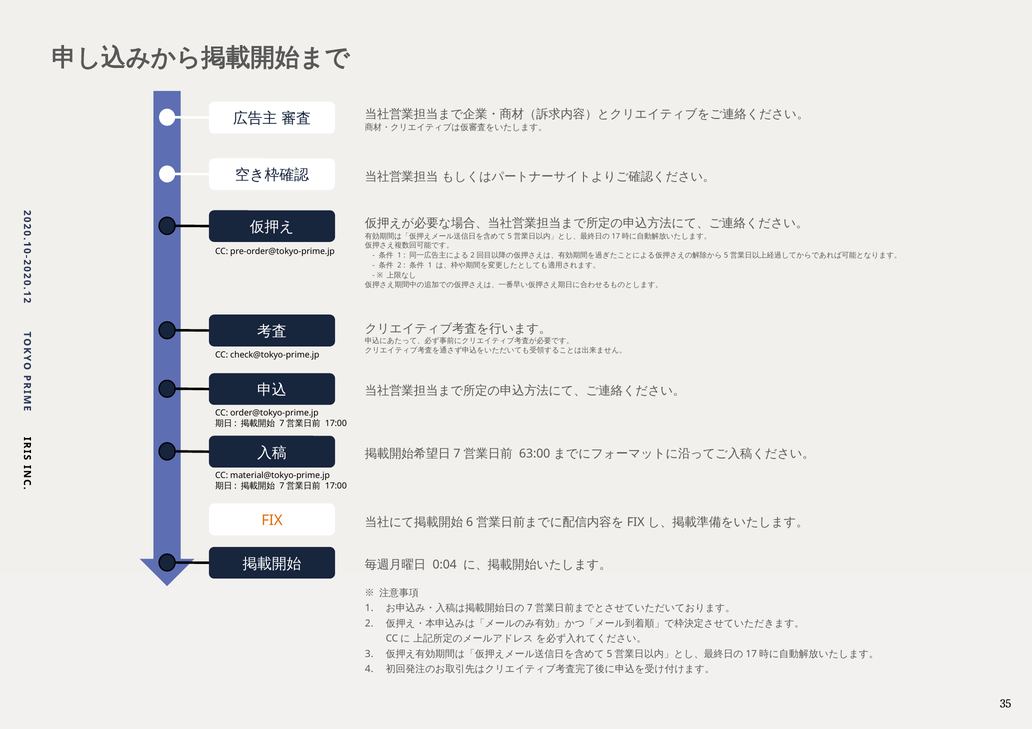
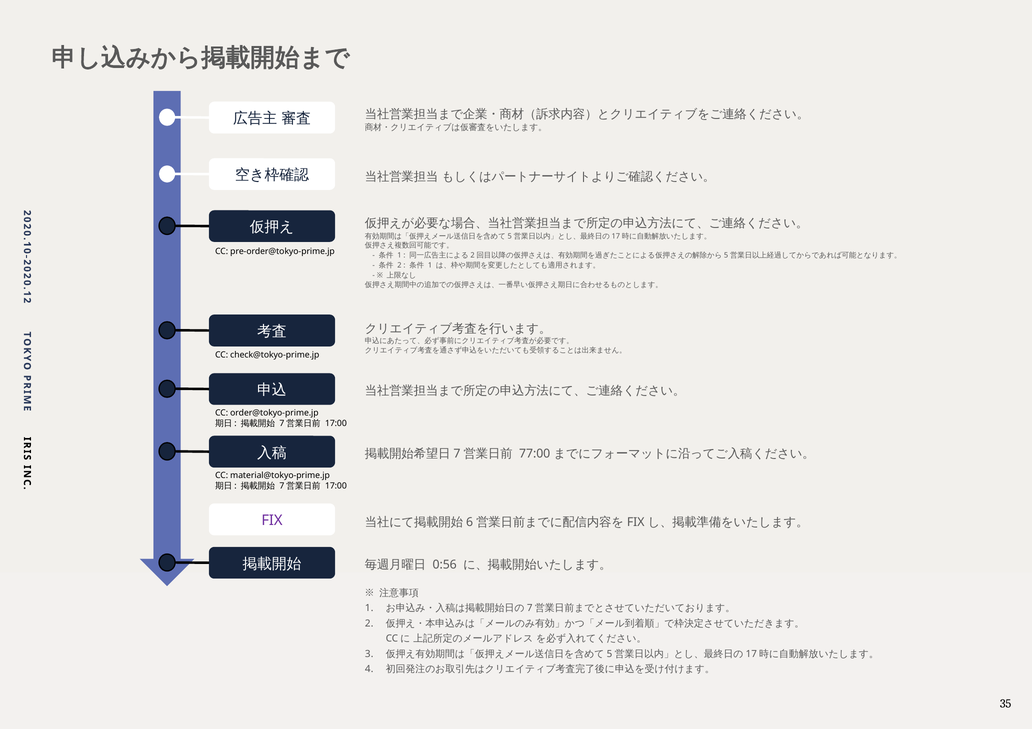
63:00: 63:00 -> 77:00 (535, 454)
FIX colour: orange -> purple (272, 521)
0:04: 0:04 -> 0:56 (445, 565)
